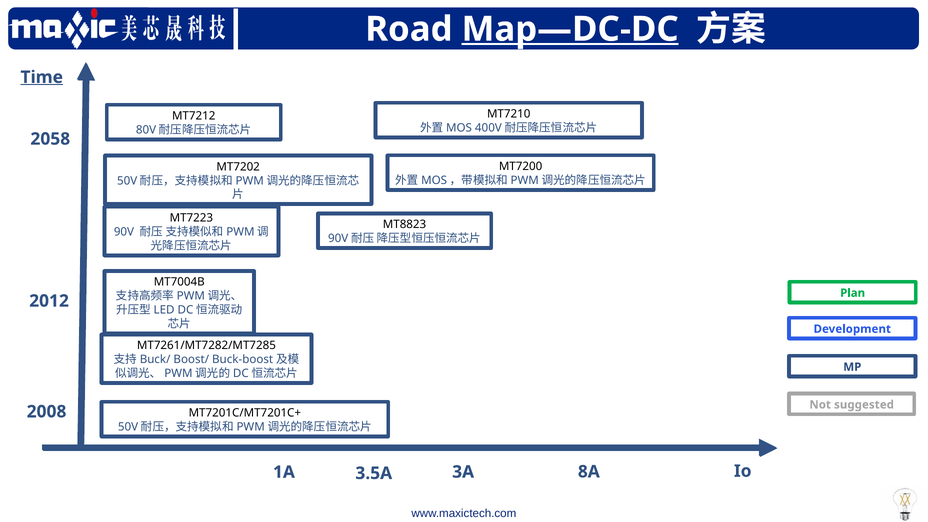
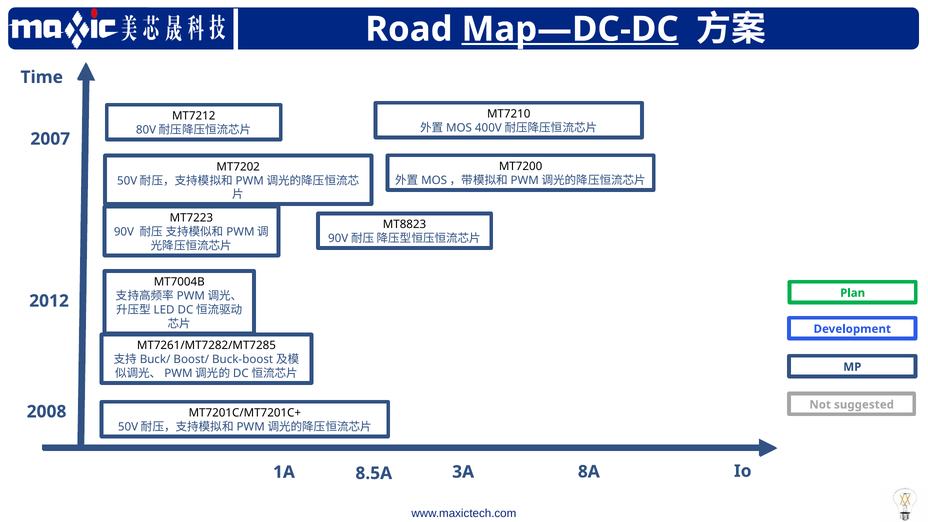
Time underline: present -> none (42, 77)
2058: 2058 -> 2007 (50, 139)
3.5A: 3.5A -> 8.5A (374, 473)
